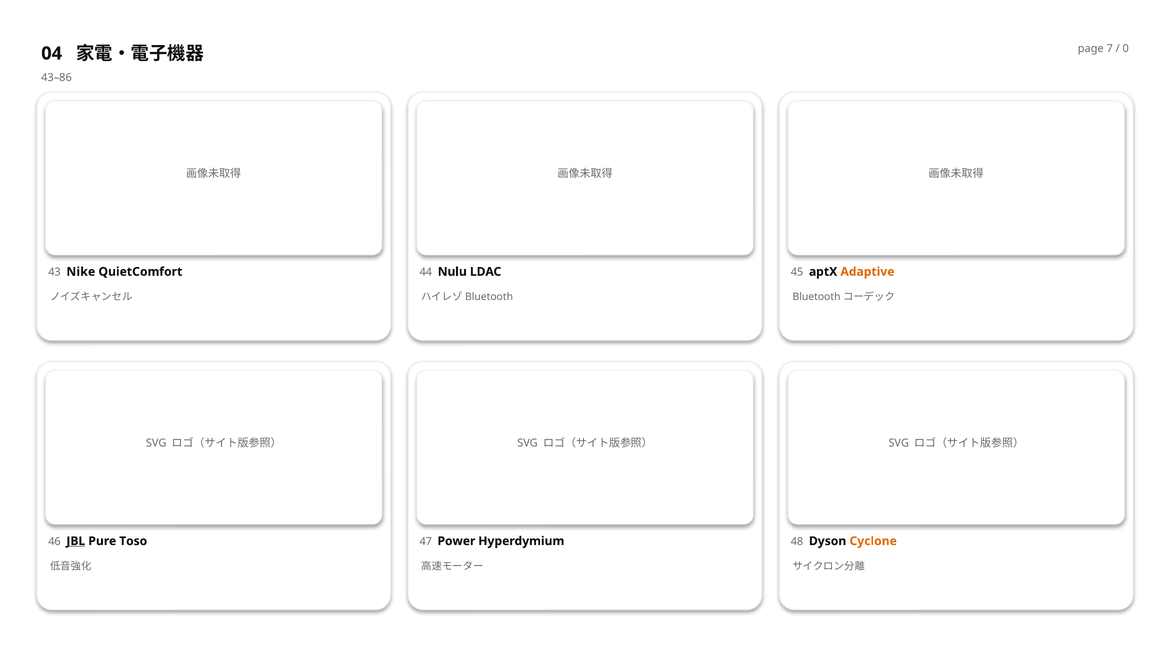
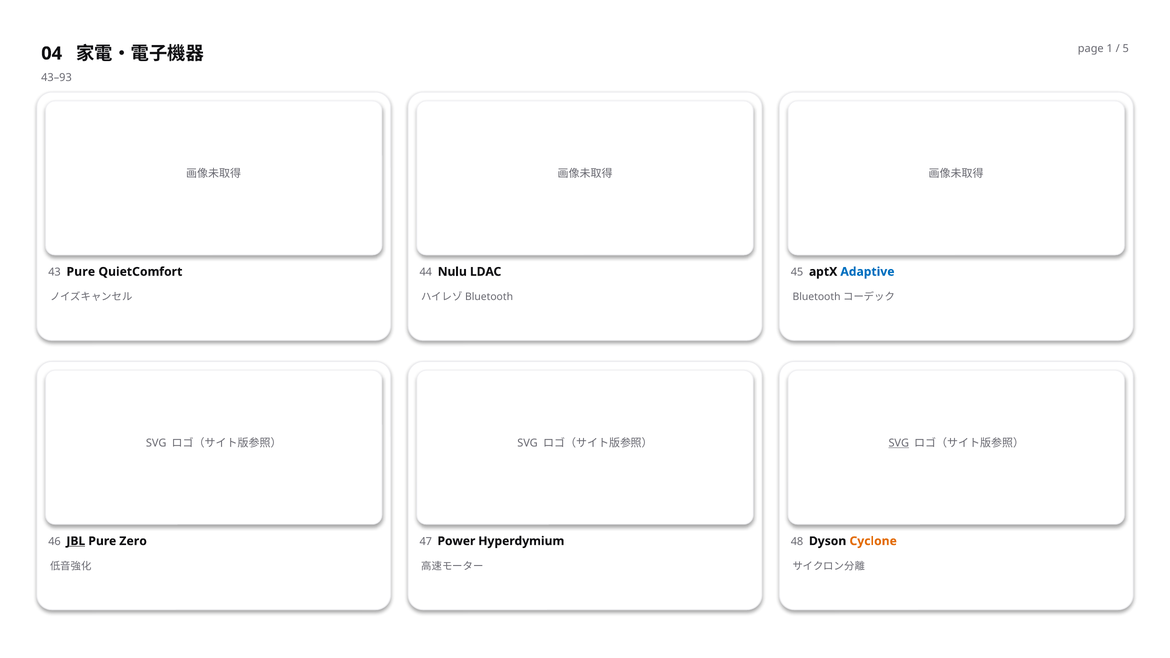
7: 7 -> 1 (1110, 49)
0: 0 -> 5 (1126, 49)
43–86: 43–86 -> 43–93 (57, 78)
43 Nike: Nike -> Pure (81, 272)
Adaptive colour: orange -> blue (867, 272)
SVG underline: none -> present (899, 443)
Toso: Toso -> Zero (133, 541)
